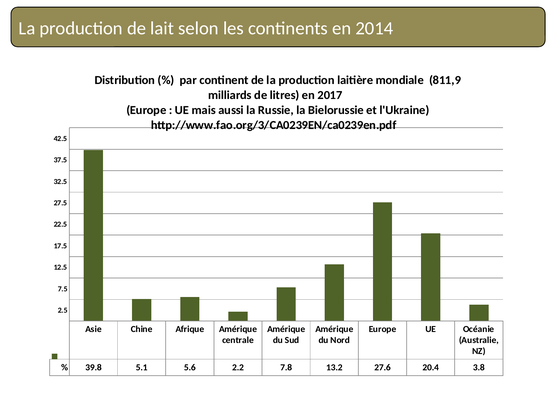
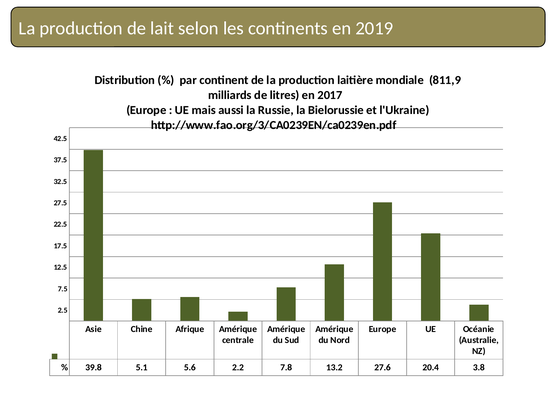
2014: 2014 -> 2019 (374, 28)
